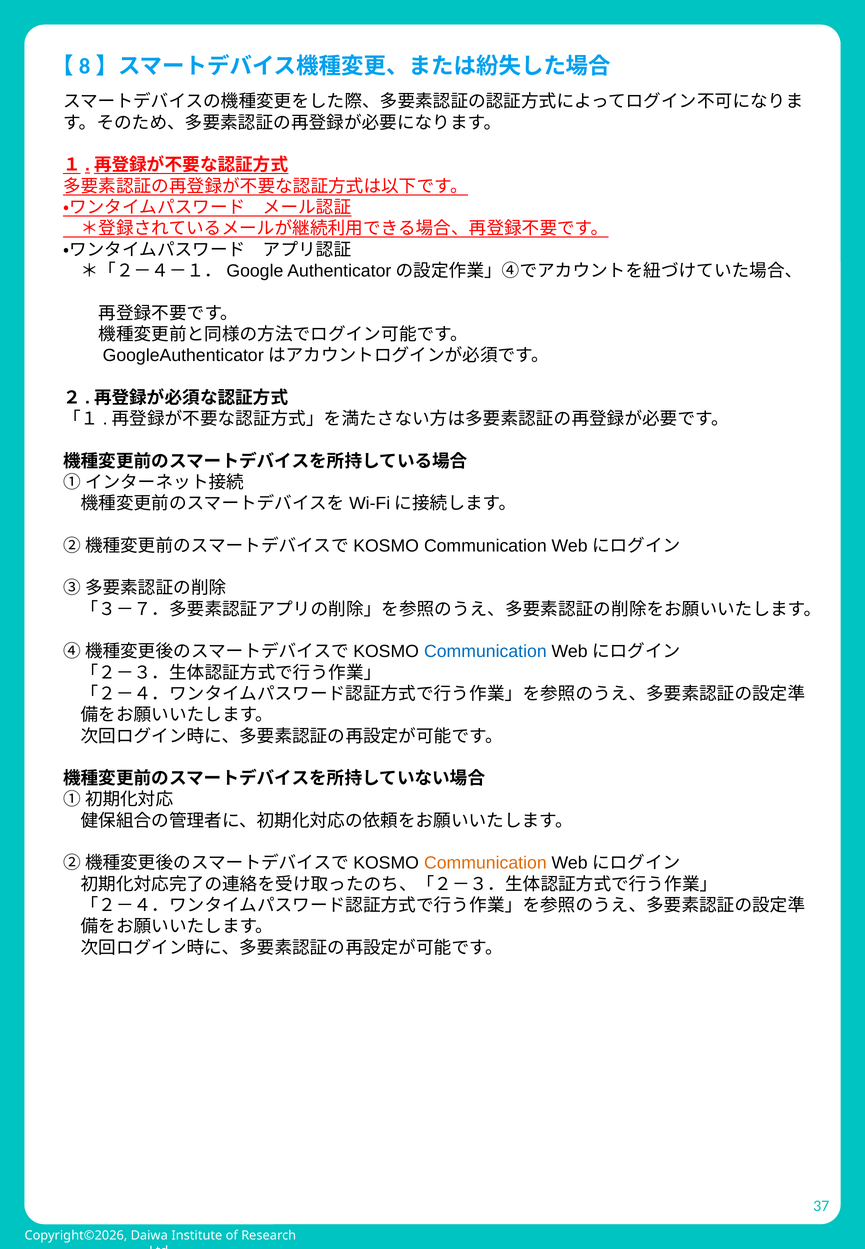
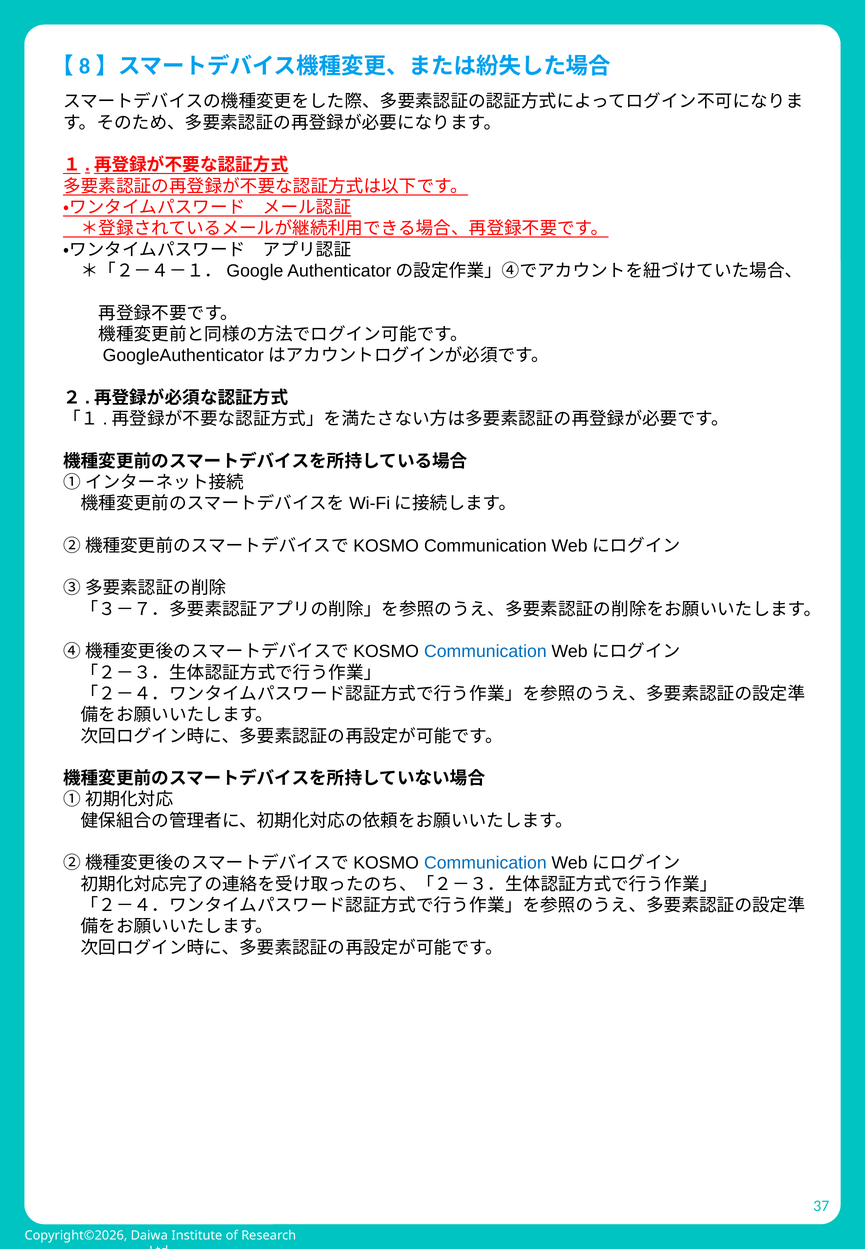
Communication colour: orange -> blue (485, 863)
